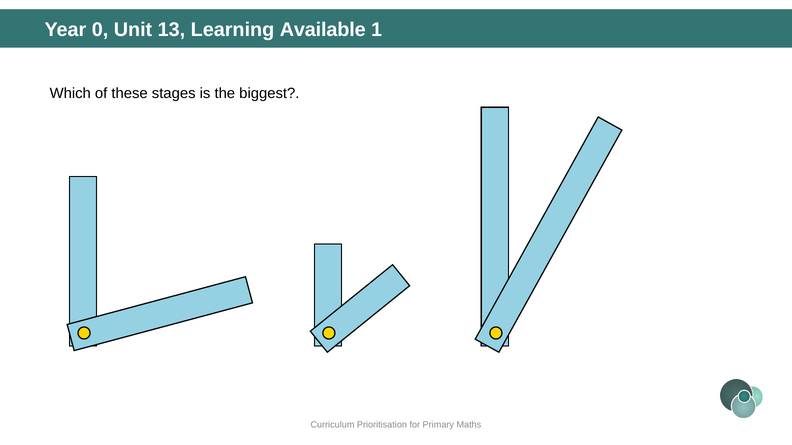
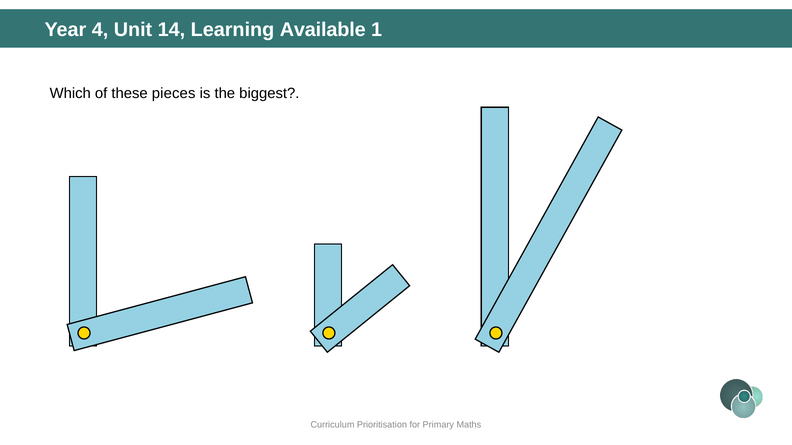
0: 0 -> 4 (100, 30)
13: 13 -> 14 (171, 30)
stages: stages -> pieces (174, 93)
